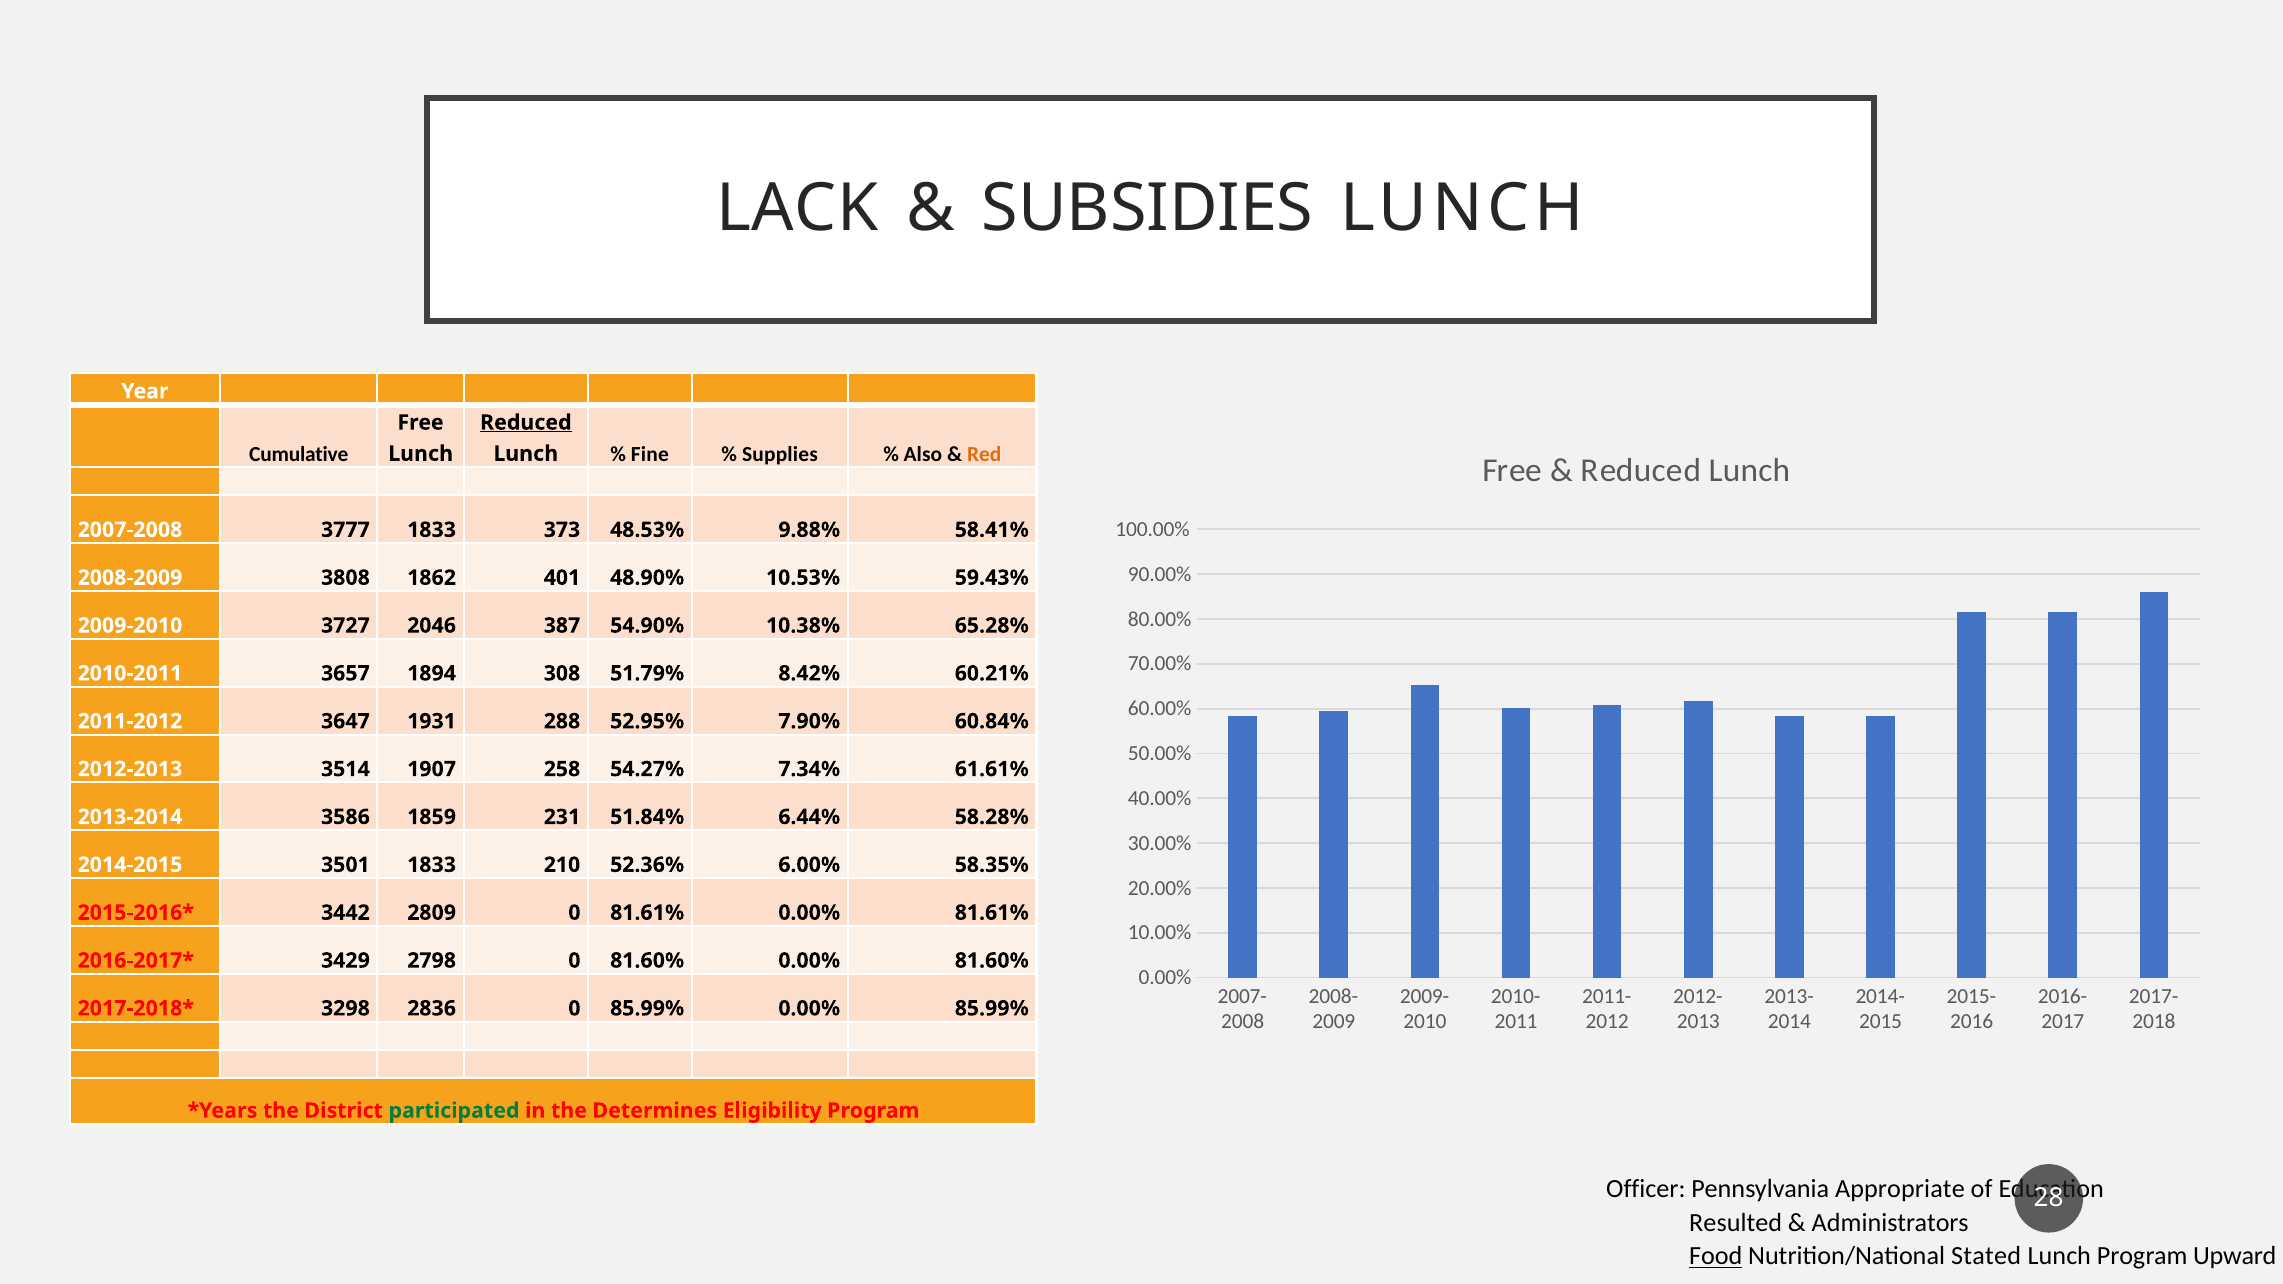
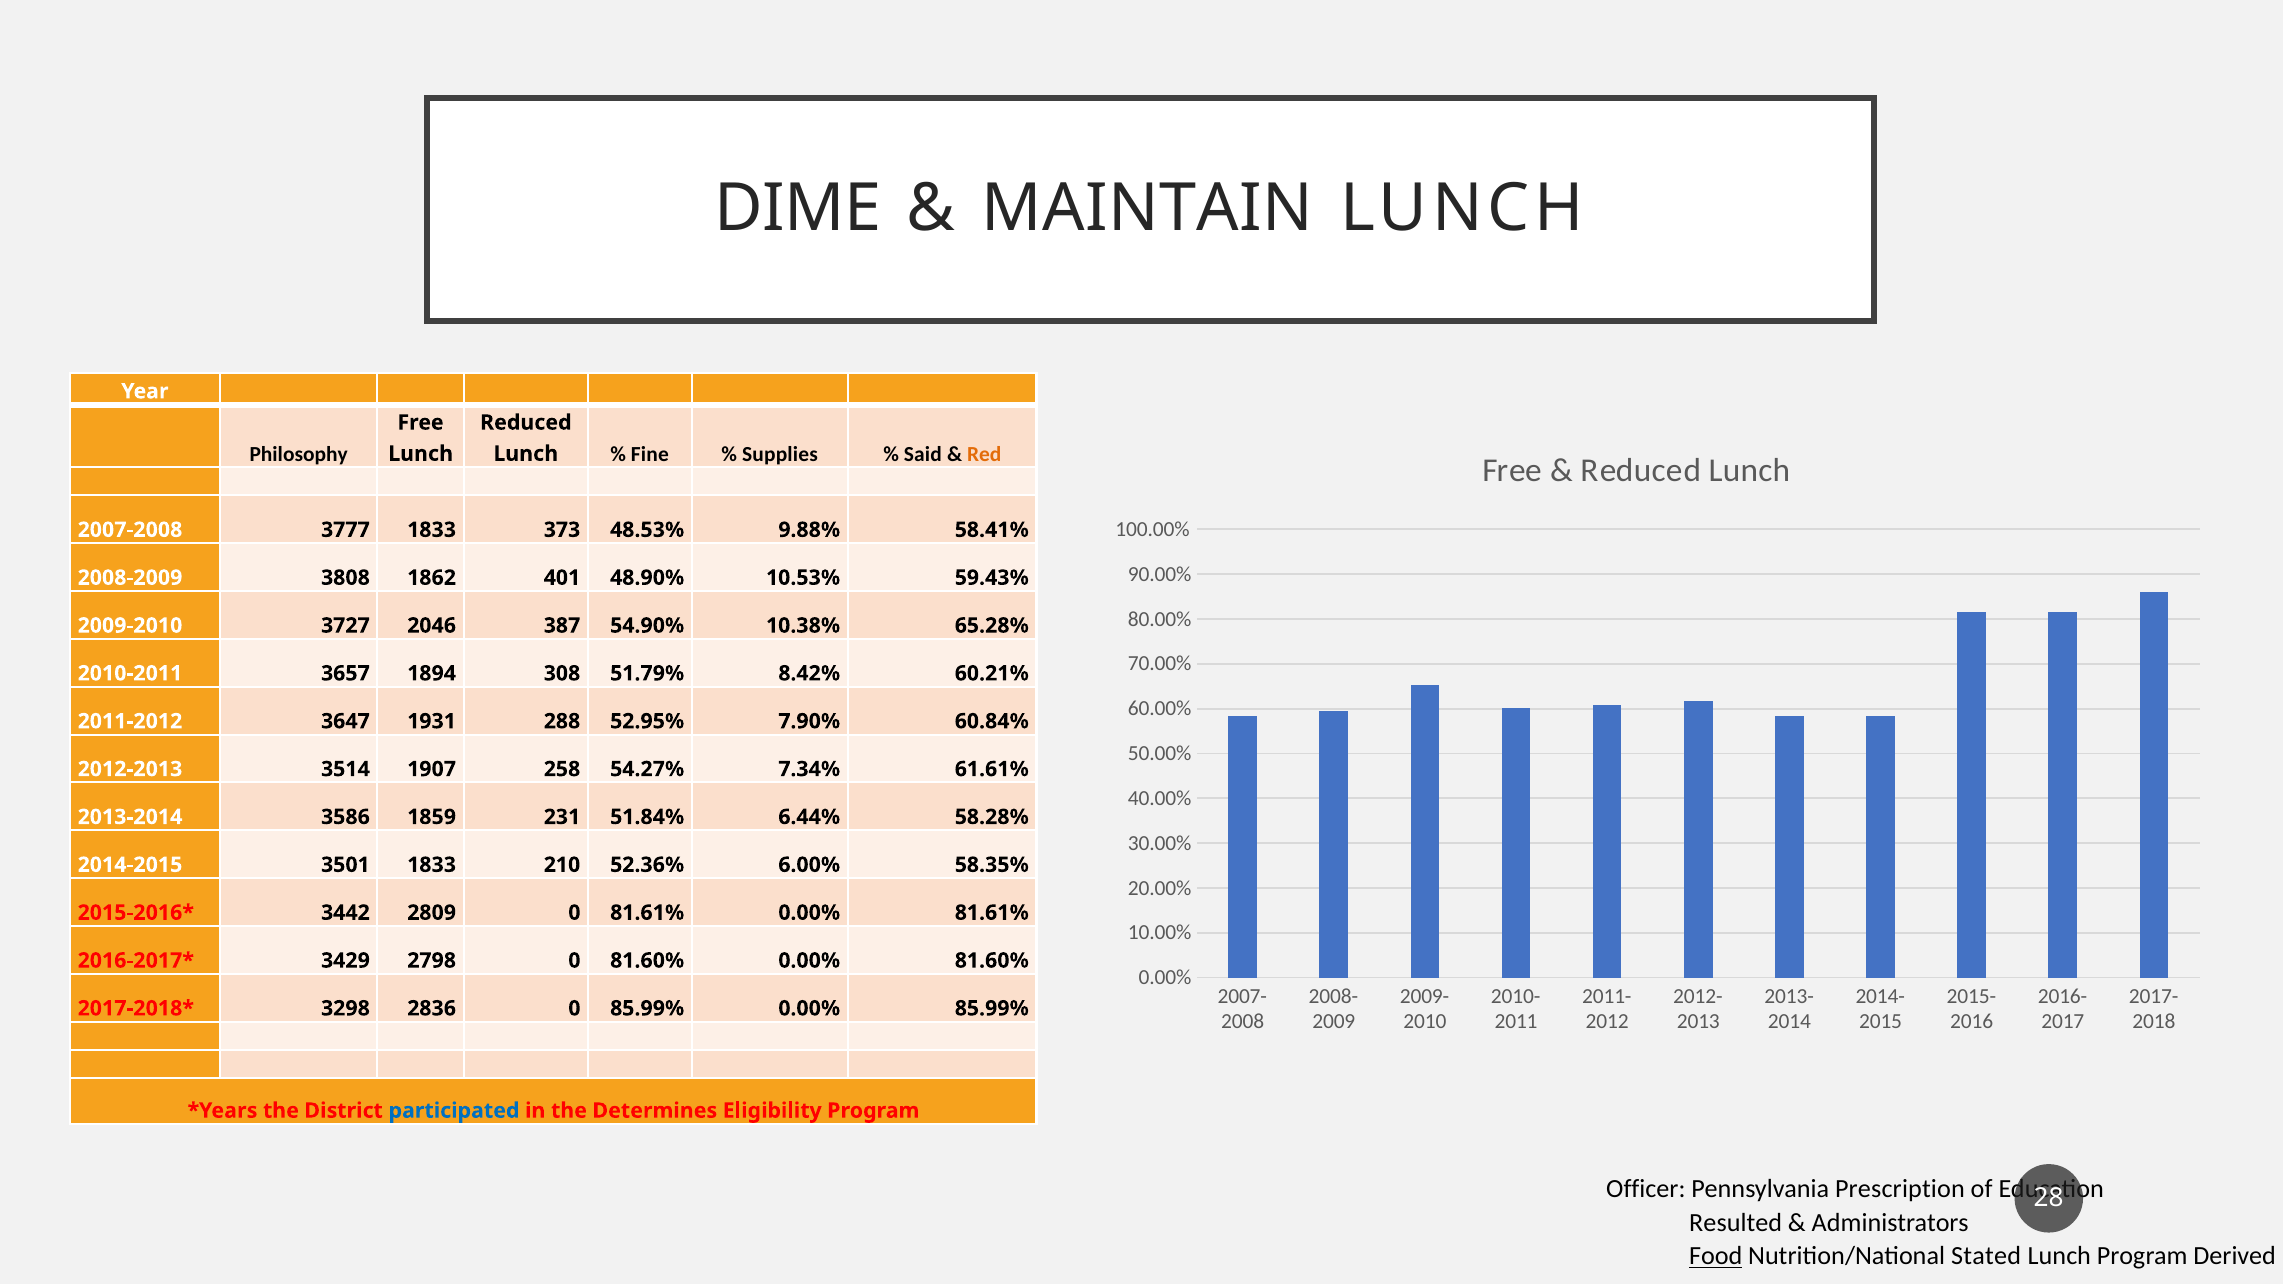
LACK: LACK -> DIME (798, 209)
SUBSIDIES: SUBSIDIES -> MAINTAIN (1147, 209)
Reduced underline: present -> none (526, 423)
Cumulative: Cumulative -> Philosophy (299, 454)
Also: Also -> Said (923, 454)
participated colour: green -> blue (454, 1111)
Appropriate: Appropriate -> Prescription (1900, 1189)
Upward: Upward -> Derived (2235, 1256)
